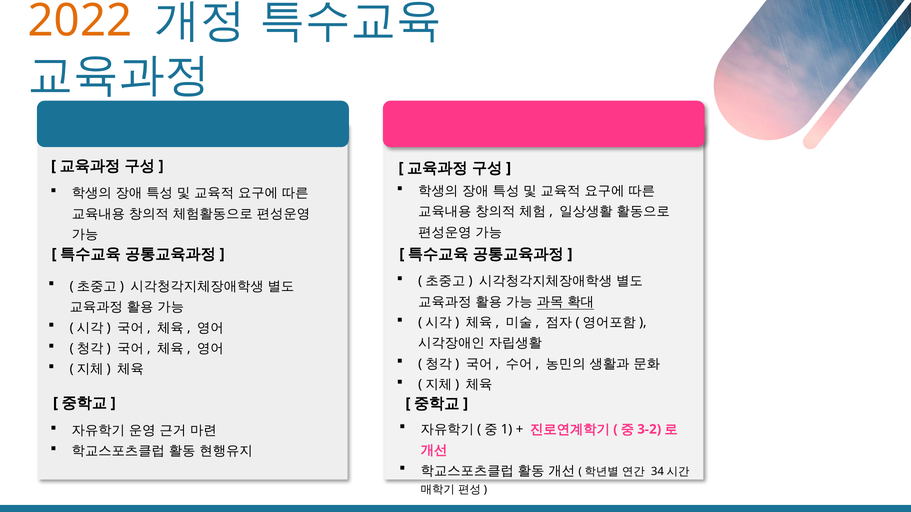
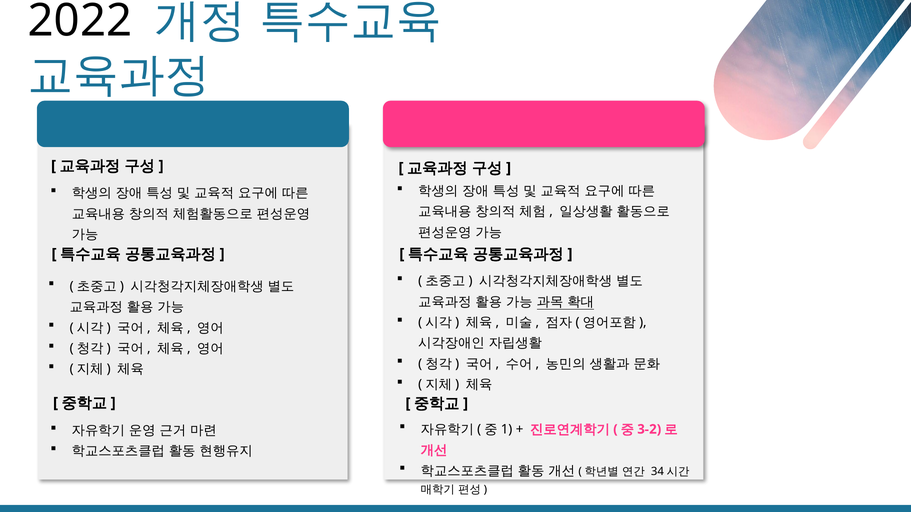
2022 colour: orange -> black (80, 21)
